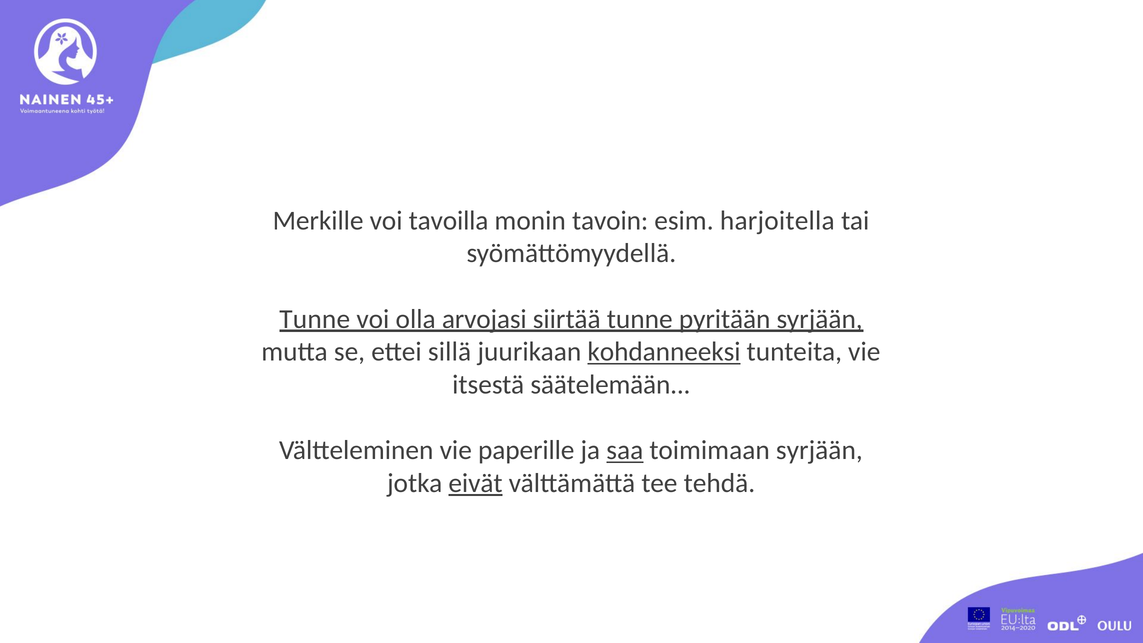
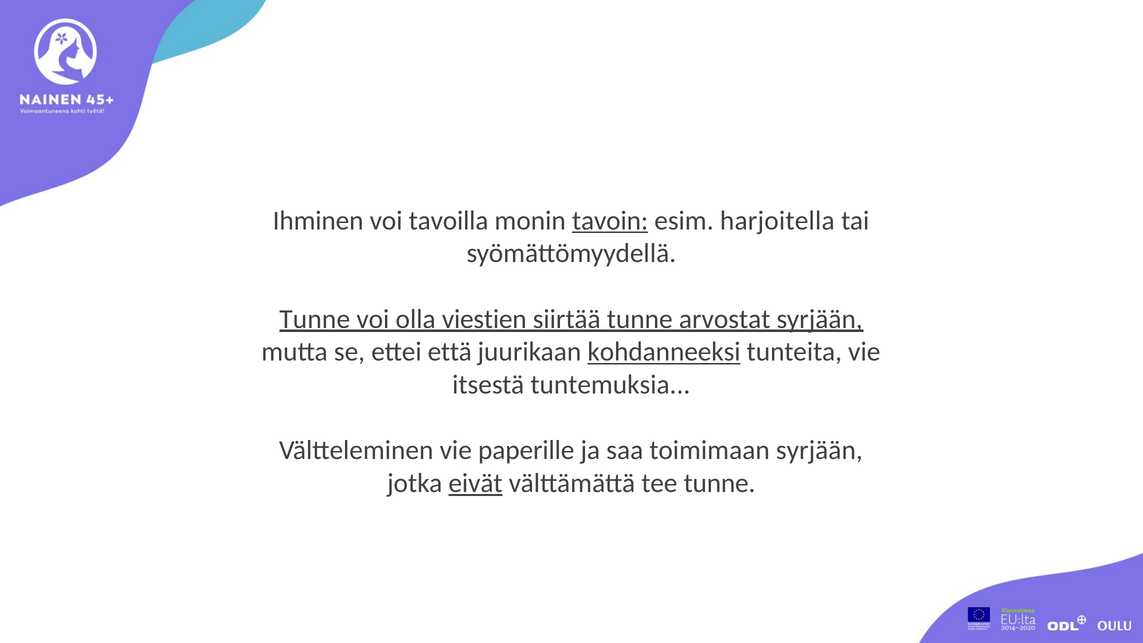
Merkille: Merkille -> Ihminen (318, 220)
tavoin underline: none -> present (610, 220)
arvojasi: arvojasi -> viestien (484, 319)
pyritään: pyritään -> arvostat (725, 319)
sillä: sillä -> että (450, 352)
säätelemään: säätelemään -> tuntemuksia (610, 385)
saa underline: present -> none (625, 450)
tee tehdä: tehdä -> tunne (720, 483)
